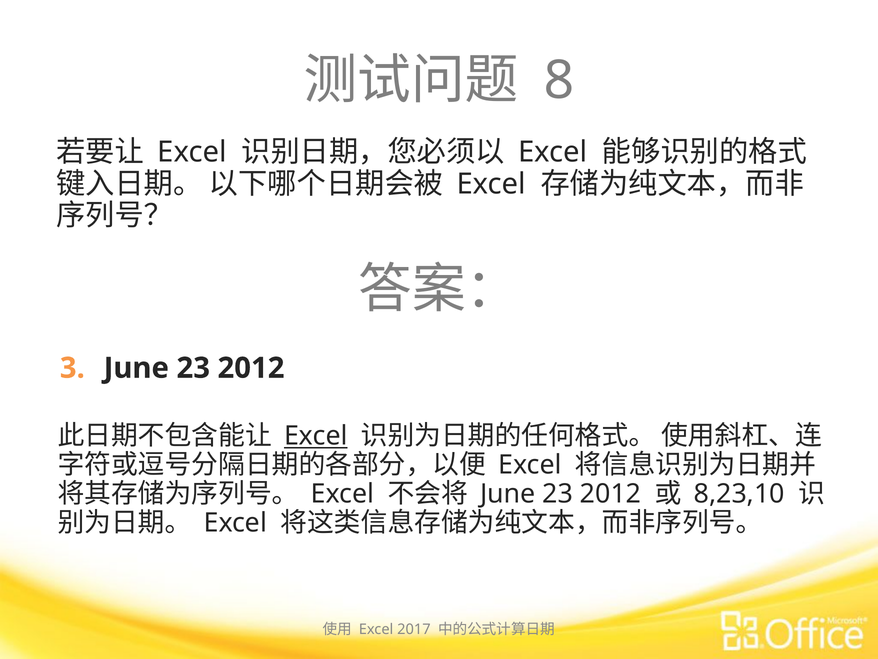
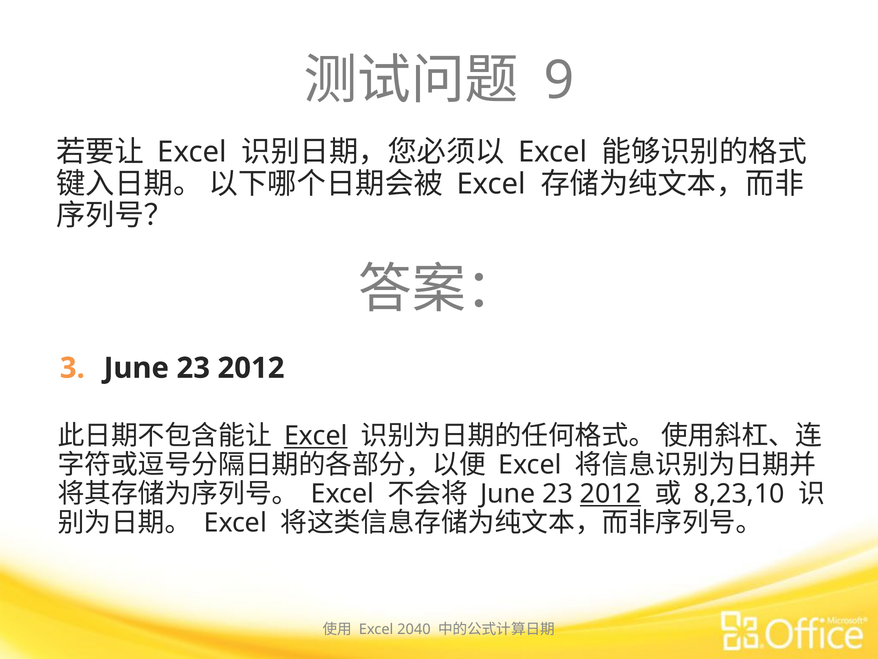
8: 8 -> 9 (559, 80)
2012 underline: none -> present (611, 494)
2017: 2017 -> 2040 (414, 629)
